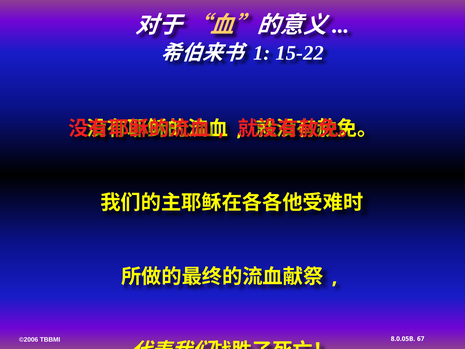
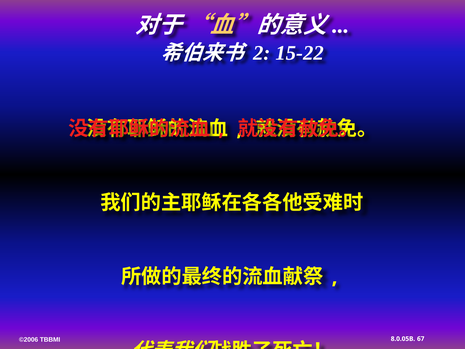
1: 1 -> 2 (262, 53)
